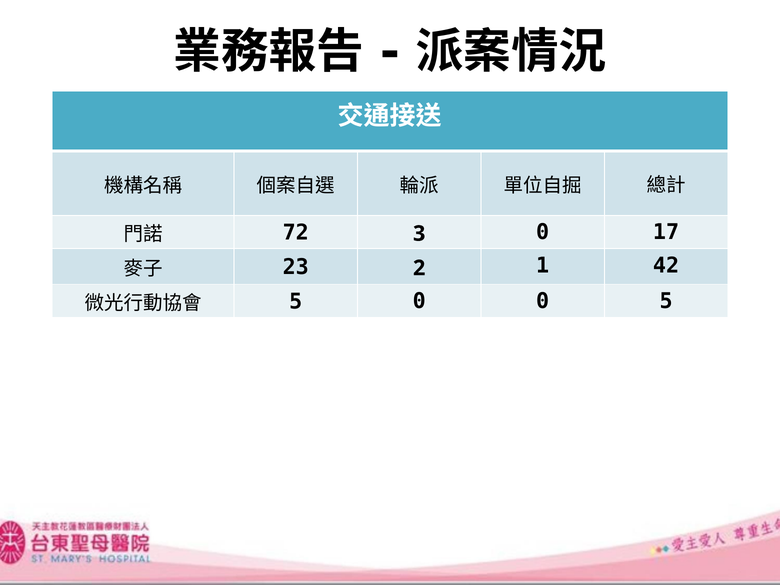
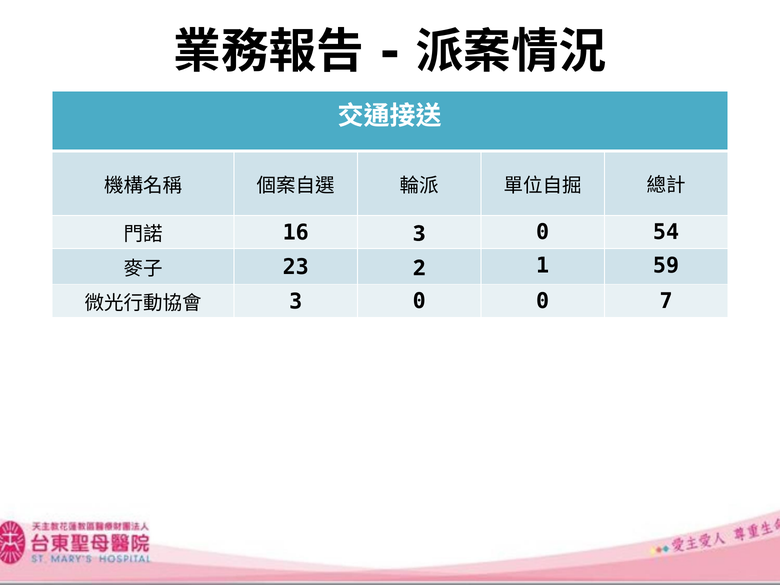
72: 72 -> 16 (296, 233)
17: 17 -> 54 (666, 232)
42: 42 -> 59 (666, 265)
5: 5 -> 3 (296, 302)
0 5: 5 -> 7 (666, 301)
